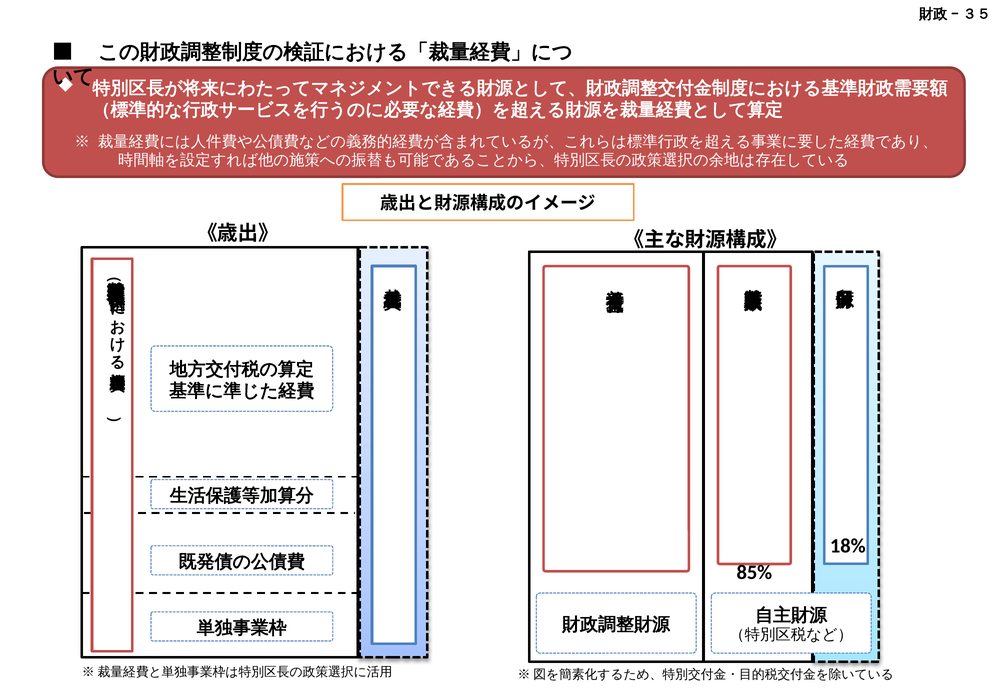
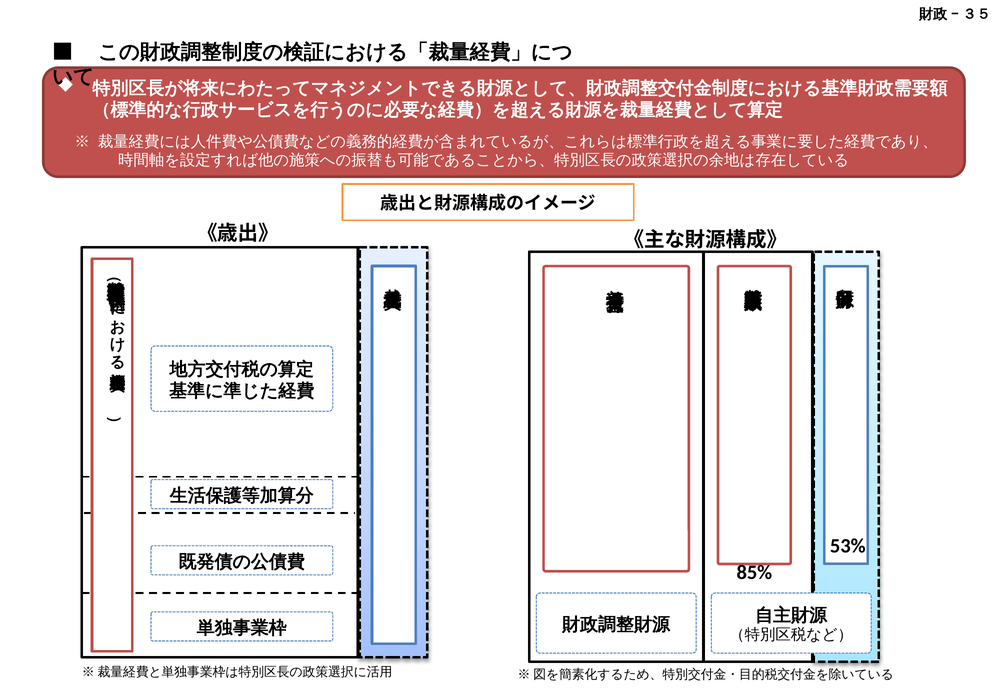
18%: 18% -> 53% (848, 546)
